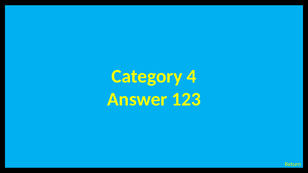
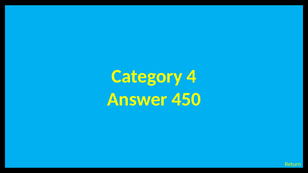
123: 123 -> 450 (186, 100)
